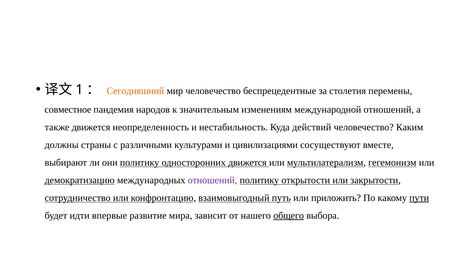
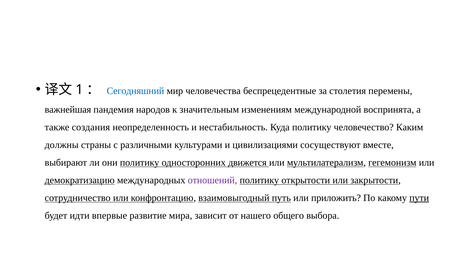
Сегодняшний colour: orange -> blue (135, 91)
мир человечество: человечество -> человечества (213, 91)
совместное: совместное -> важнейшая (68, 109)
международной отношений: отношений -> воспринята (389, 109)
также движется: движется -> создания (91, 127)
Куда действий: действий -> политику (312, 127)
общего underline: present -> none (289, 215)
